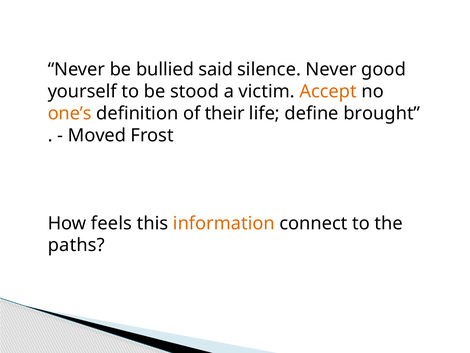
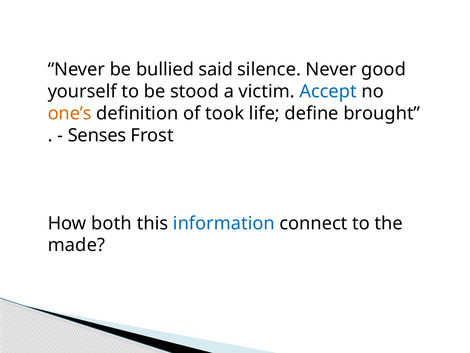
Accept colour: orange -> blue (328, 91)
their: their -> took (225, 113)
Moved: Moved -> Senses (97, 135)
feels: feels -> both (112, 223)
information colour: orange -> blue (224, 223)
paths: paths -> made (76, 245)
